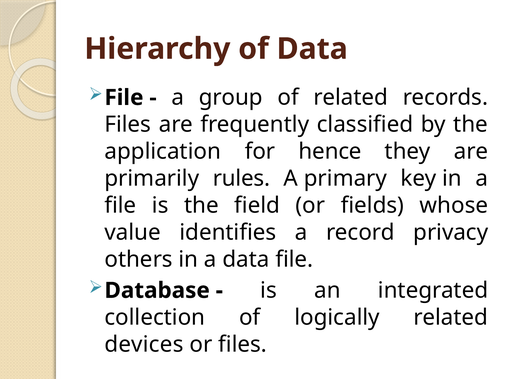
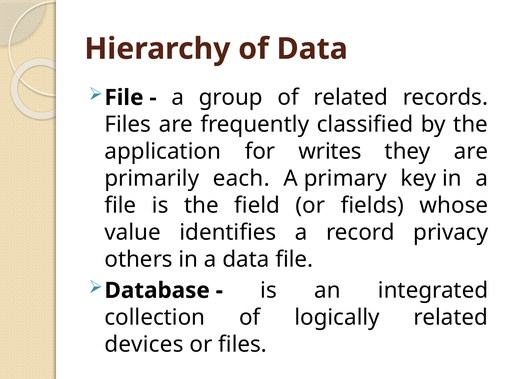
hence: hence -> writes (330, 151)
rules: rules -> each (241, 178)
